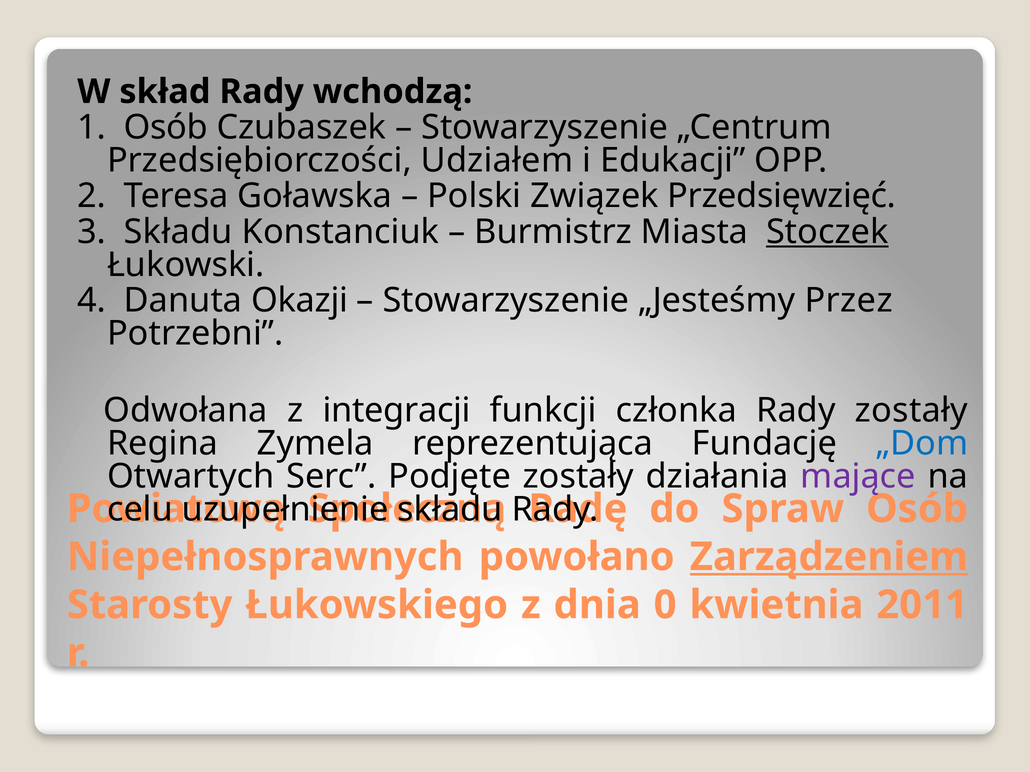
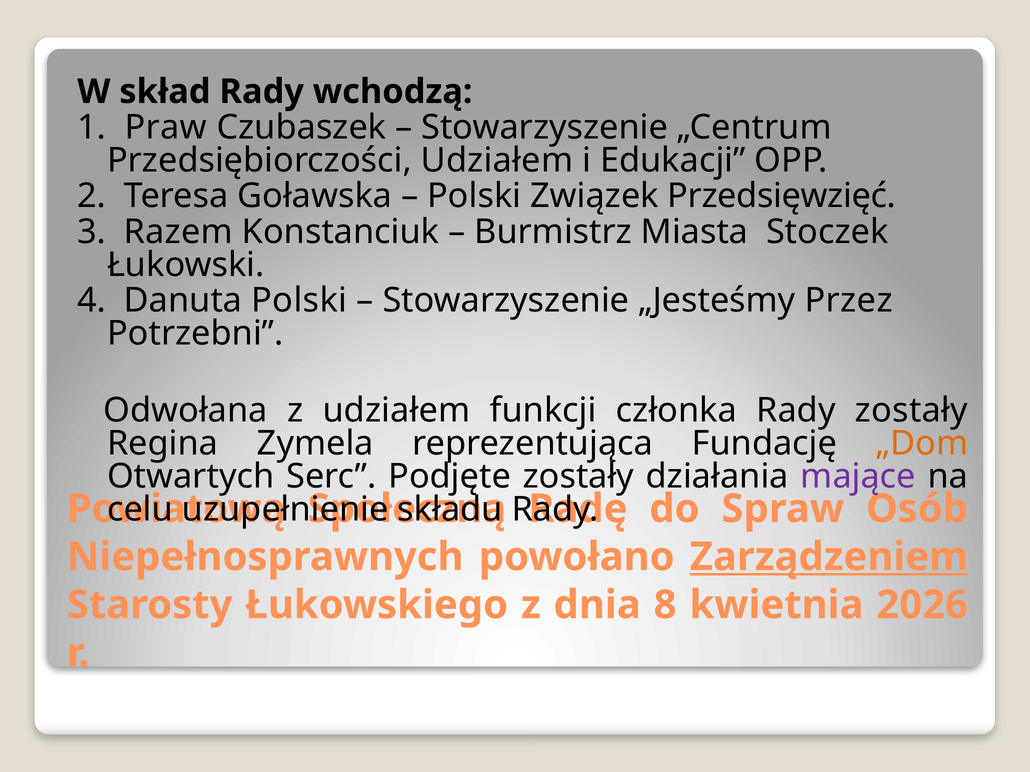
1 Osób: Osób -> Praw (166, 127)
3 Składu: Składu -> Razem (178, 232)
Stoczek underline: present -> none (827, 232)
Danuta Okazji: Okazji -> Polski (299, 301)
z integracji: integracji -> udziałem (397, 411)
„Dom colour: blue -> orange (922, 444)
0: 0 -> 8 (665, 605)
2011: 2011 -> 2026 (922, 605)
